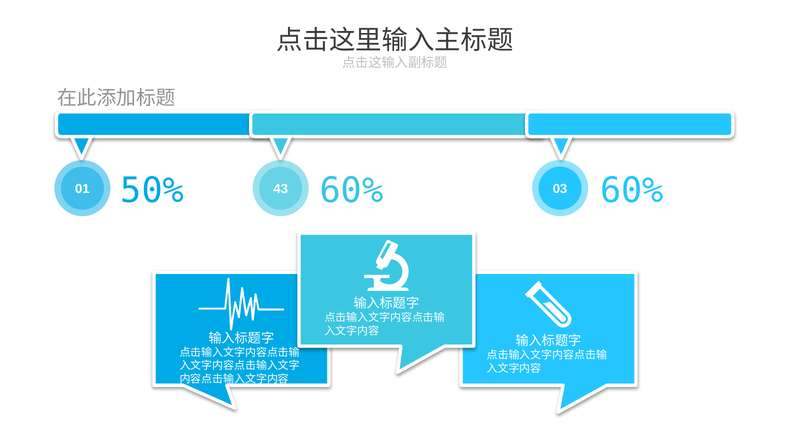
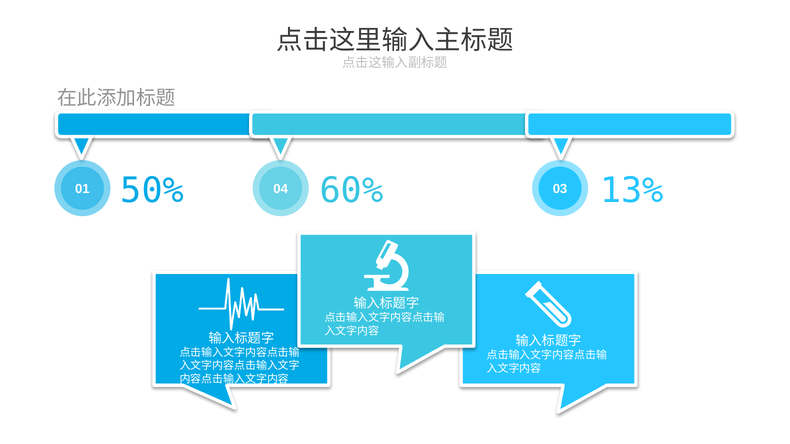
60% 60%: 60% -> 13% (632, 191)
43: 43 -> 04 (281, 189)
